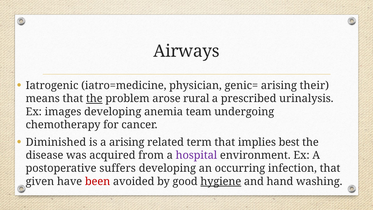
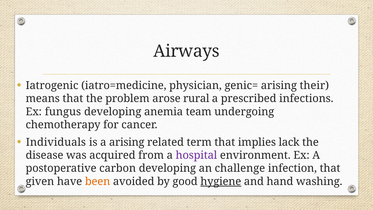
the underline: present -> none (94, 99)
urinalysis: urinalysis -> infections (306, 99)
images: images -> fungus (63, 112)
Diminished: Diminished -> Individuals (56, 142)
best: best -> lack (289, 142)
suffers: suffers -> carbon (118, 168)
occurring: occurring -> challenge (240, 168)
been colour: red -> orange (98, 181)
